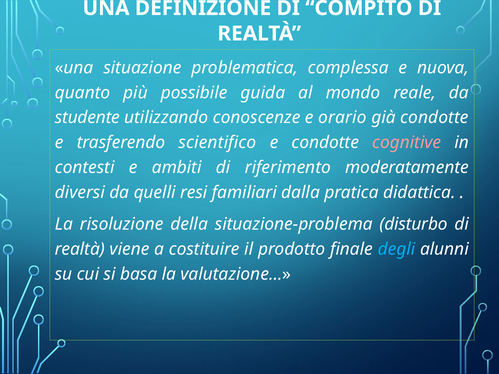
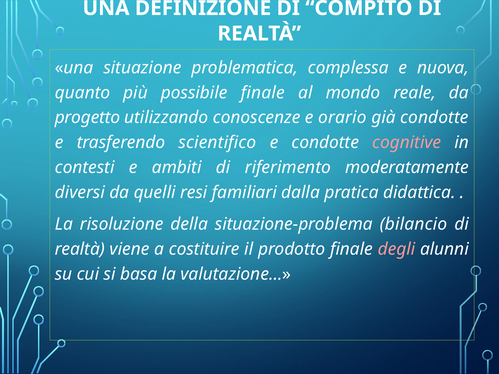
possibile guida: guida -> finale (263, 93)
studente: studente -> progetto (87, 118)
disturbo: disturbo -> bilancio (413, 224)
degli colour: light blue -> pink (396, 249)
